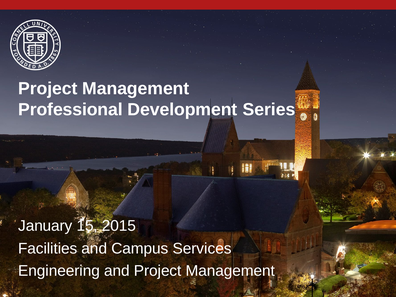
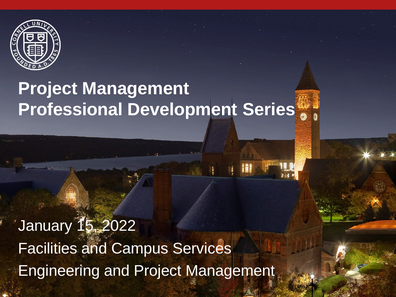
2015: 2015 -> 2022 (119, 226)
